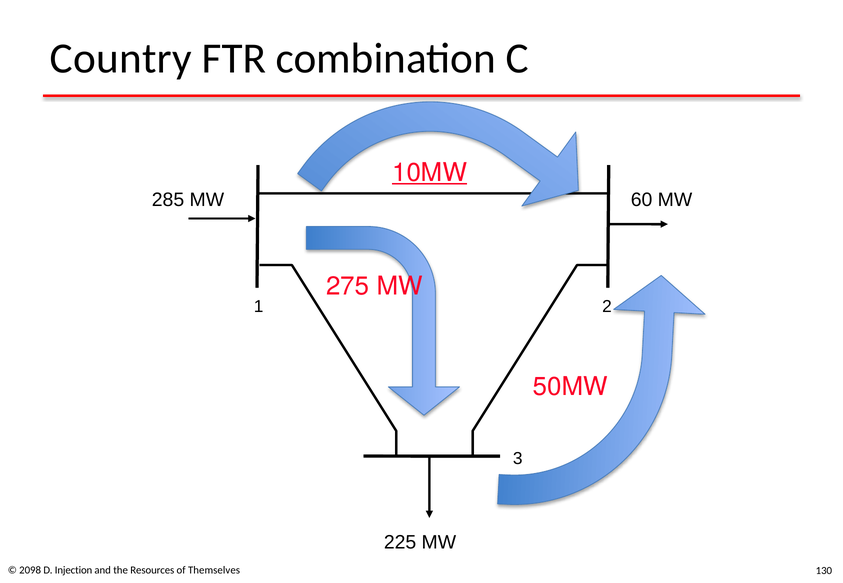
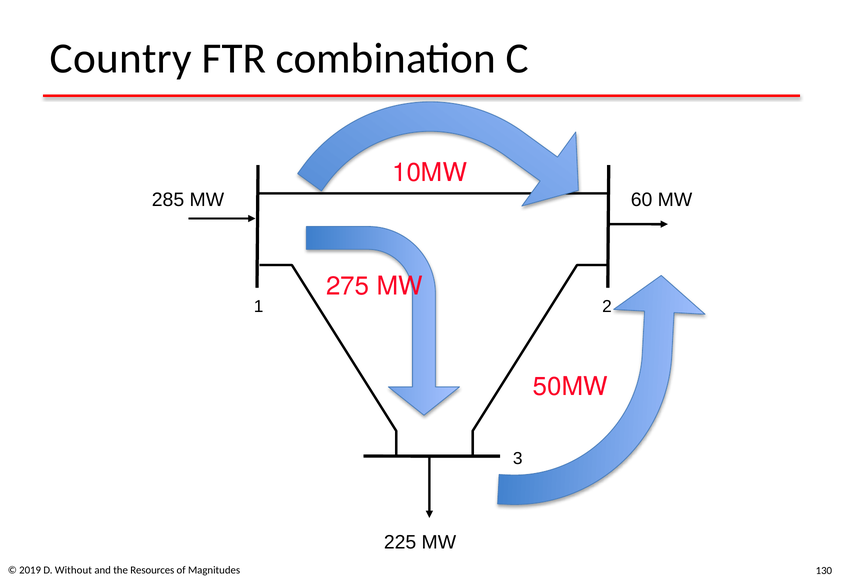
10MW underline: present -> none (430, 173)
2098: 2098 -> 2019 (30, 571)
Injection: Injection -> Without (73, 571)
Themselves: Themselves -> Magnitudes (214, 571)
